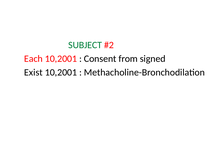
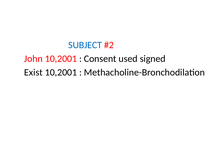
SUBJECT colour: green -> blue (85, 45)
Each: Each -> John (33, 59)
from: from -> used (128, 59)
